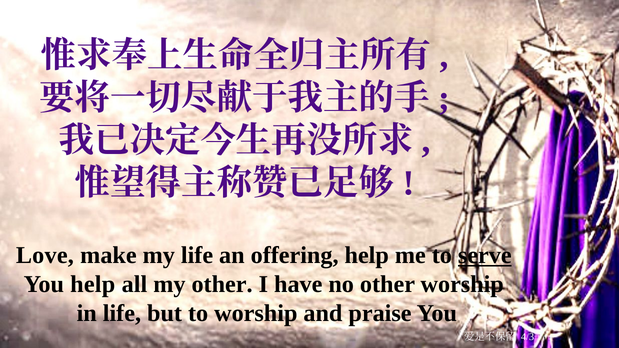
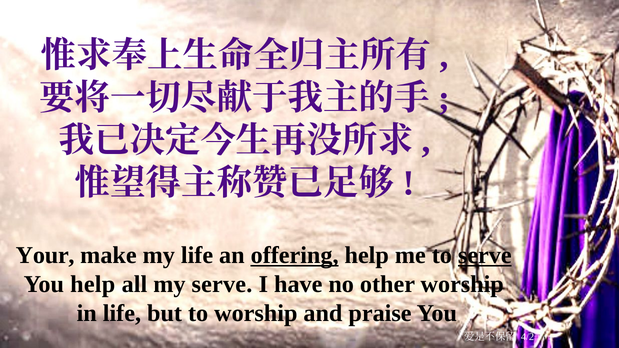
Love: Love -> Your (45, 256)
offering underline: none -> present (295, 256)
my other: other -> serve (222, 285)
4/3: 4/3 -> 4/2 (527, 337)
